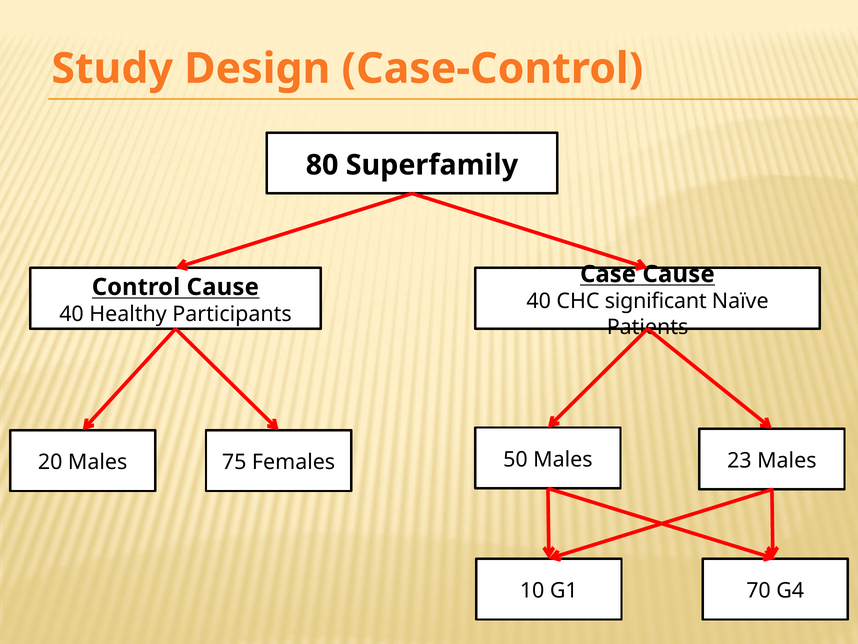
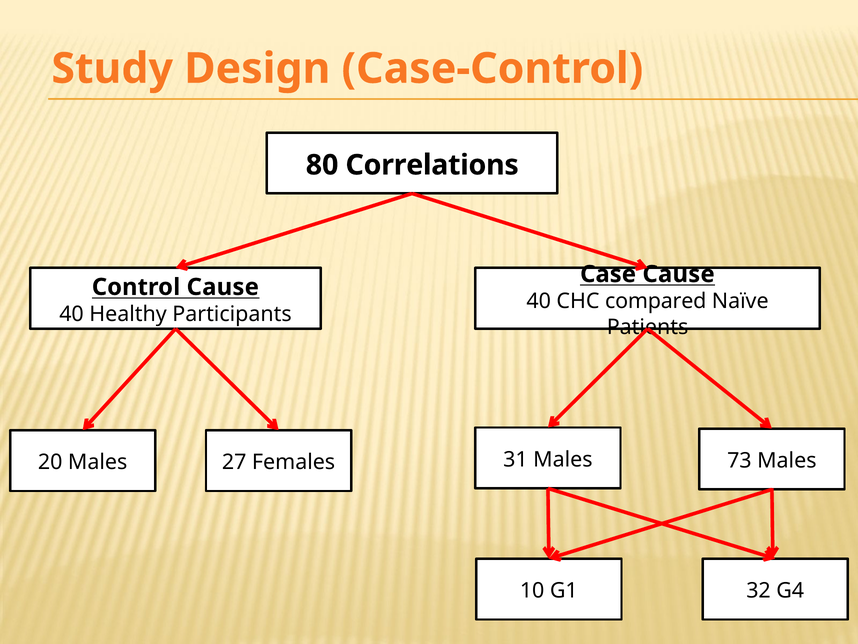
Superfamily: Superfamily -> Correlations (432, 165)
significant: significant -> compared (656, 301)
75: 75 -> 27 (234, 462)
50: 50 -> 31 (515, 459)
23: 23 -> 73 (739, 460)
70: 70 -> 32 (759, 590)
